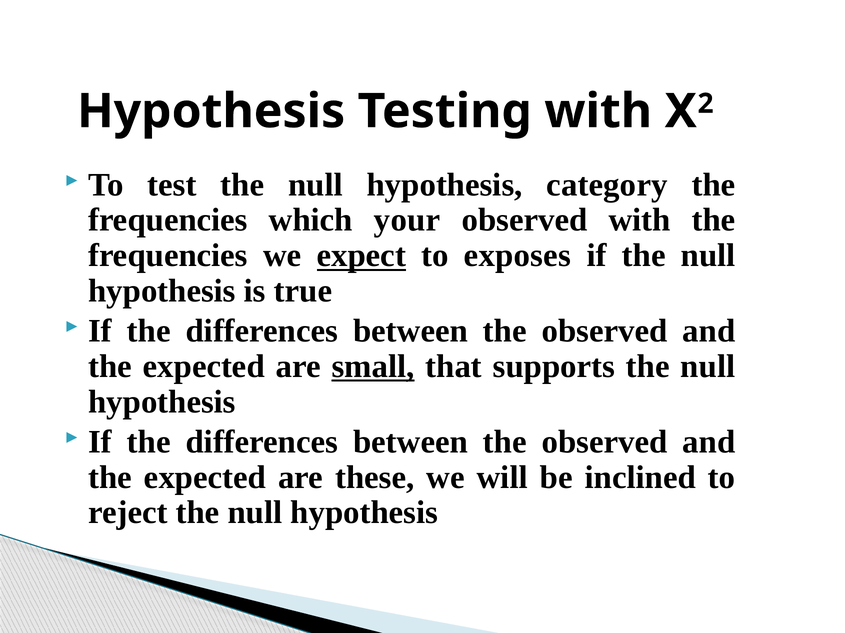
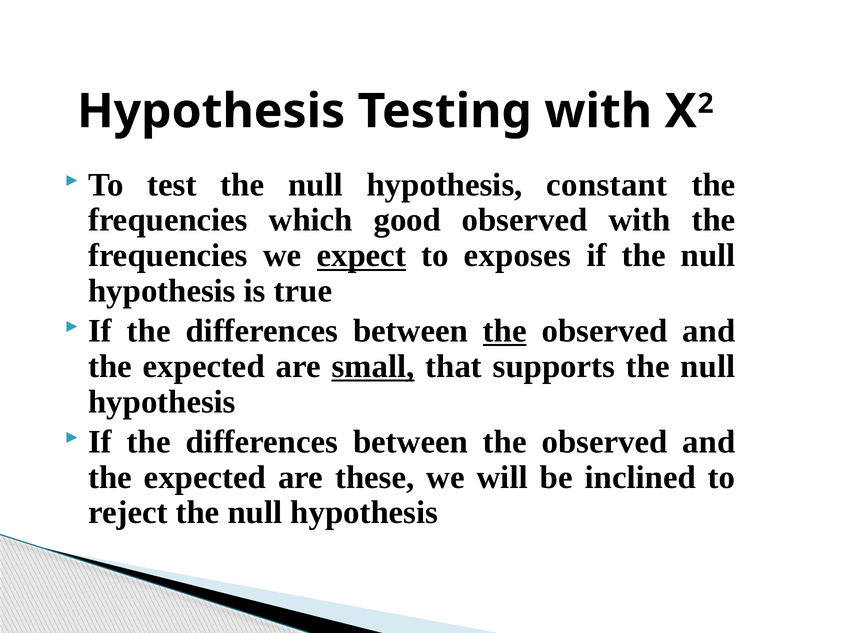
category: category -> constant (607, 185)
your: your -> good (407, 220)
the underline: none -> present (505, 331)
